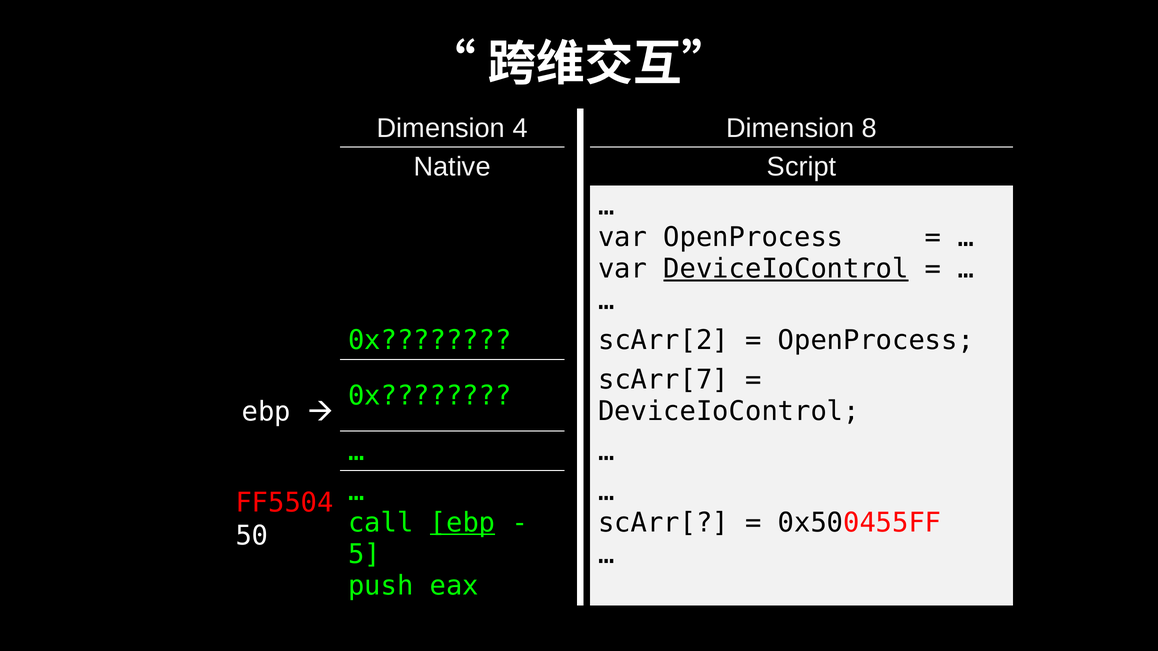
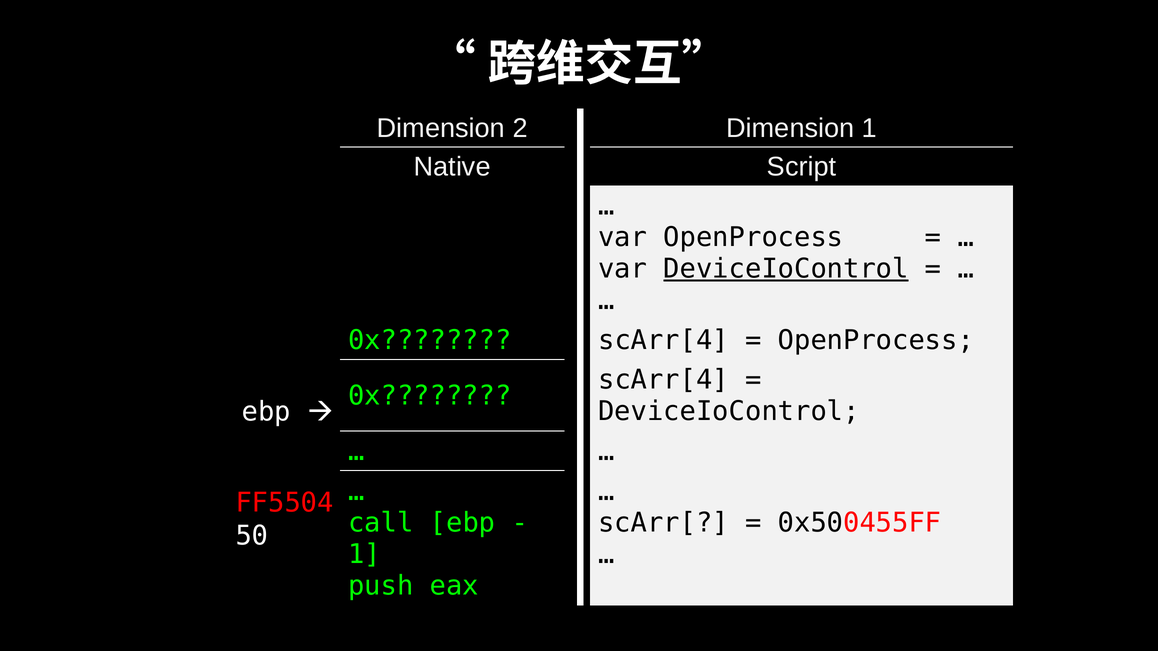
4: 4 -> 2 (520, 128)
Dimension 8: 8 -> 1 (869, 128)
scArr[2: scArr[2 -> scArr[4 (664, 340)
scArr[7: scArr[7 -> scArr[4 (664, 380)
ebp underline: present -> none (463, 523)
5: 5 -> 1 (364, 555)
